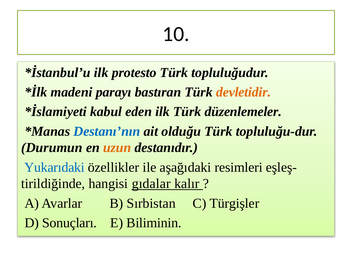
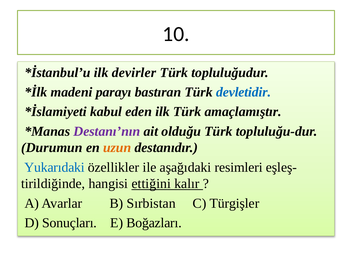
protesto: protesto -> devirler (134, 73)
devletidir colour: orange -> blue (244, 92)
düzenlemeler: düzenlemeler -> amaçlamıştır (243, 112)
Destanı’nın colour: blue -> purple (107, 131)
gıdalar: gıdalar -> ettiğini (151, 184)
Biliminin: Biliminin -> Boğazları (154, 223)
